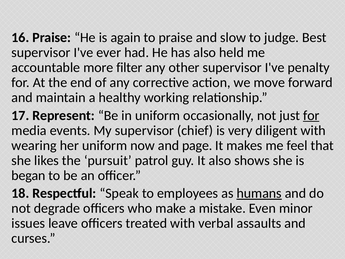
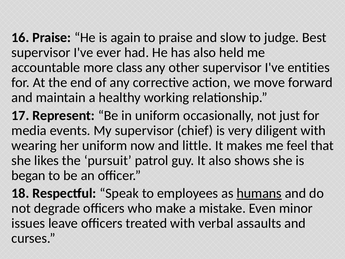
filter: filter -> class (129, 68)
penalty: penalty -> entities (309, 68)
for underline: present -> none (311, 115)
page: page -> little (197, 145)
